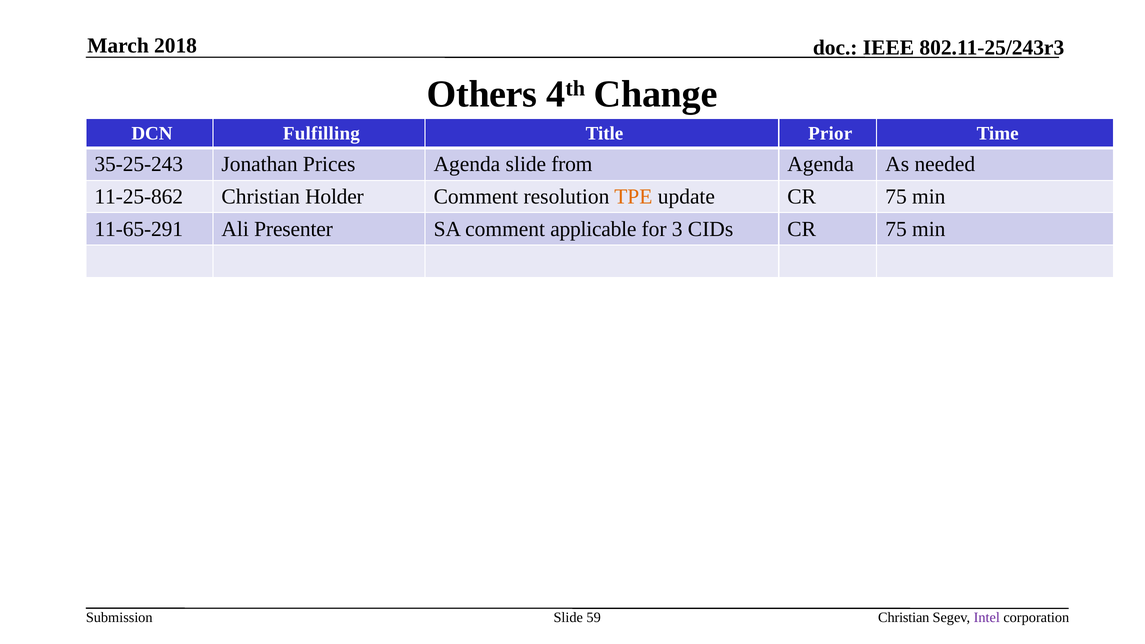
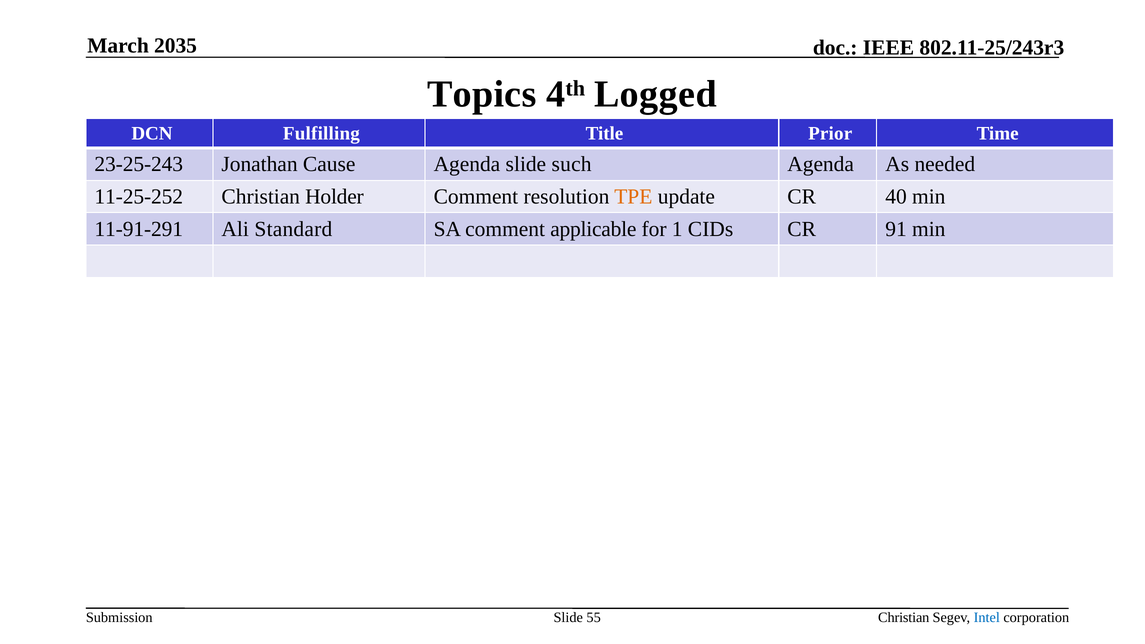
2018: 2018 -> 2035 (176, 46)
Others: Others -> Topics (482, 94)
Change: Change -> Logged (655, 94)
35-25-243: 35-25-243 -> 23-25-243 (139, 164)
Prices: Prices -> Cause (329, 164)
from: from -> such (572, 164)
11-25-862: 11-25-862 -> 11-25-252 (139, 197)
update CR 75: 75 -> 40 (896, 197)
11-65-291: 11-65-291 -> 11-91-291 (139, 229)
Presenter: Presenter -> Standard (293, 229)
3: 3 -> 1 (677, 229)
CIDs CR 75: 75 -> 91 (896, 229)
59: 59 -> 55 (594, 618)
Intel colour: purple -> blue (987, 618)
